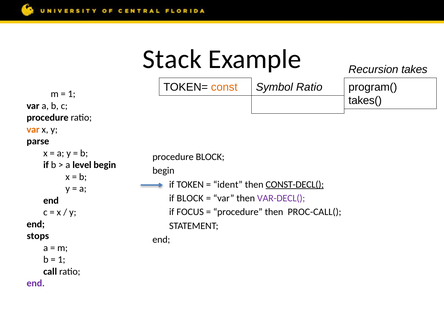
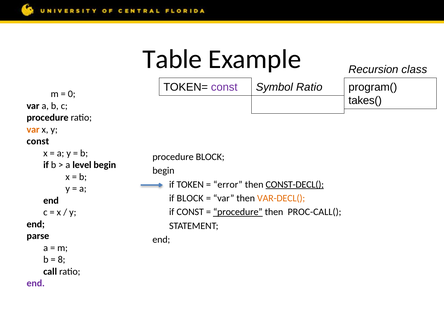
Stack: Stack -> Table (172, 59)
takes: takes -> class (414, 69)
const colour: orange -> purple (224, 87)
1: 1 -> 0 (72, 94)
parse: parse -> const (38, 141)
ident: ident -> error (228, 184)
VAR-DECL( colour: purple -> orange (281, 198)
if FOCUS: FOCUS -> CONST (190, 212)
procedure underline: none -> present (238, 212)
stops: stops -> parse (38, 236)
1: 1 -> 8 (62, 260)
